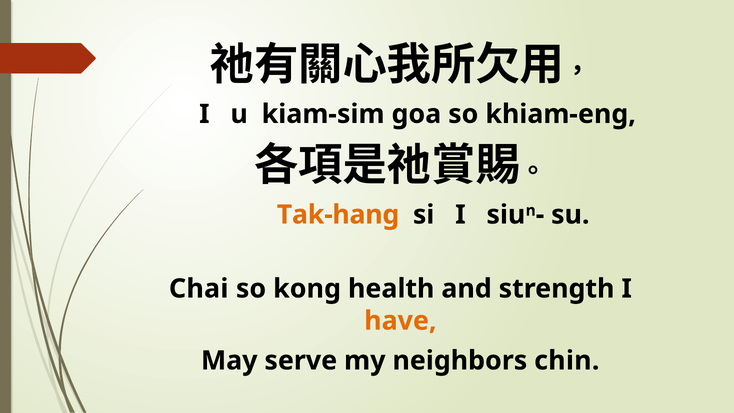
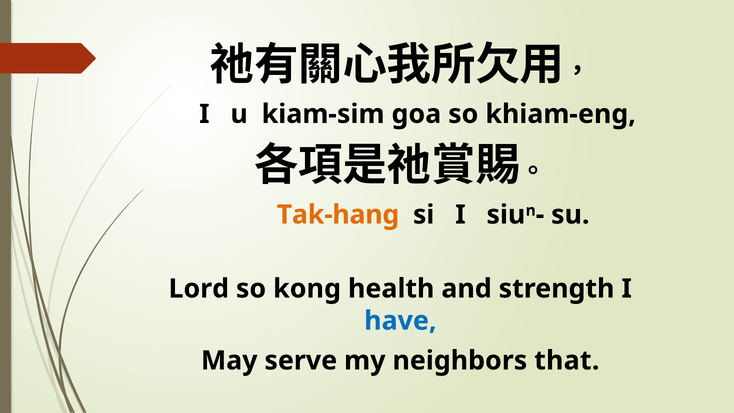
Chai: Chai -> Lord (199, 289)
have colour: orange -> blue (400, 321)
chin: chin -> that (567, 361)
